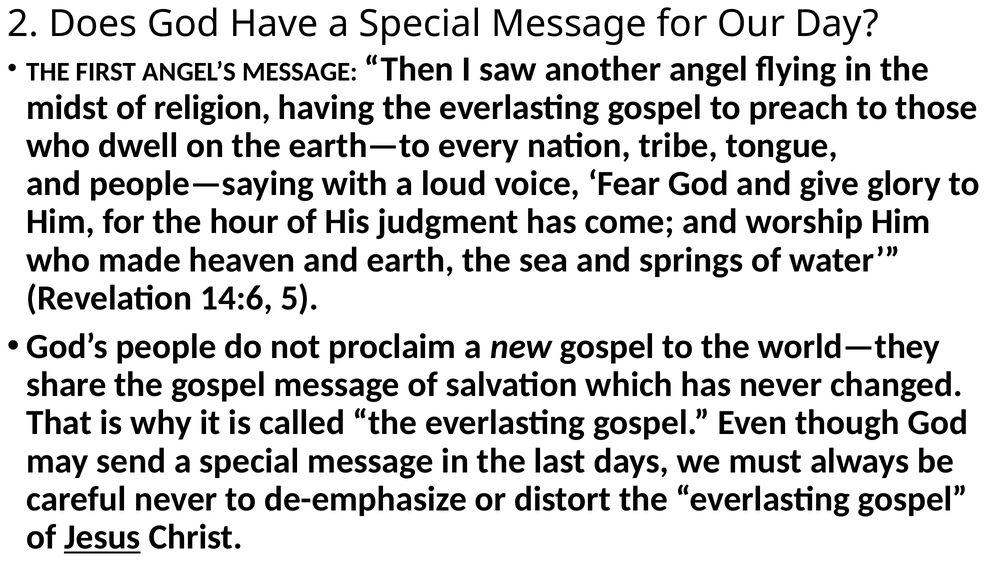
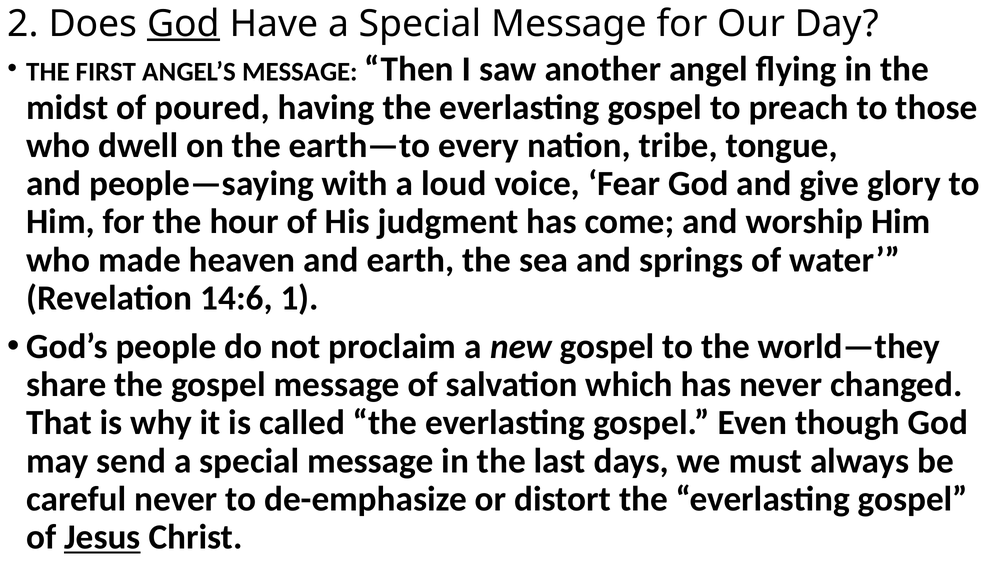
God underline: none -> present (184, 24)
religion: religion -> poured (212, 107)
5: 5 -> 1 (300, 298)
